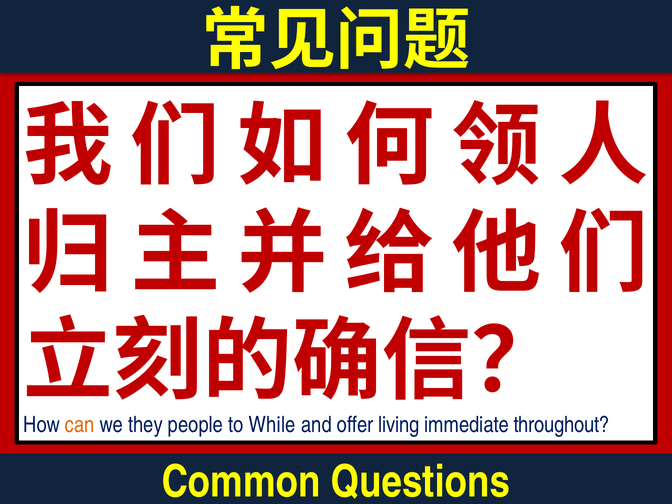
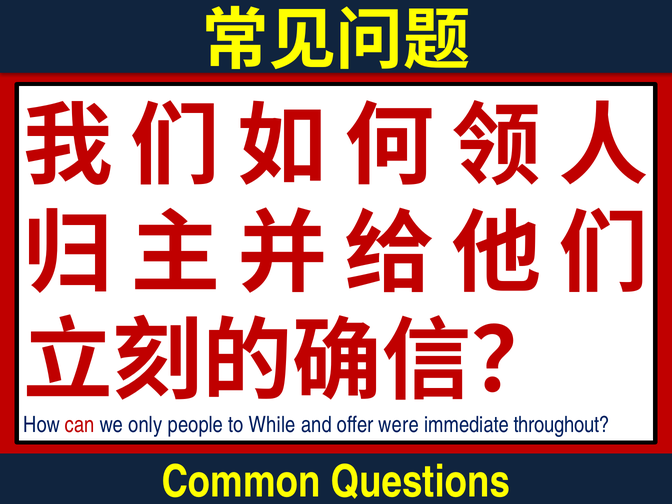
can colour: orange -> red (80, 425)
they: they -> only (145, 425)
living: living -> were (399, 425)
